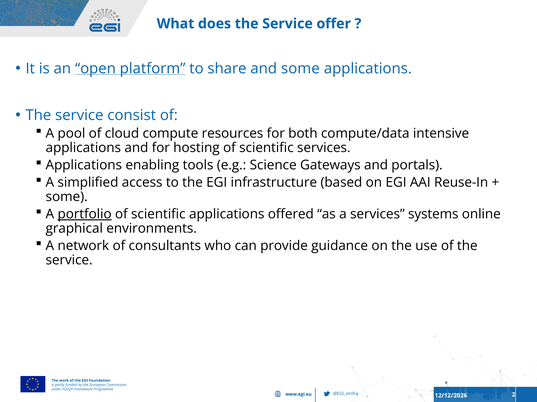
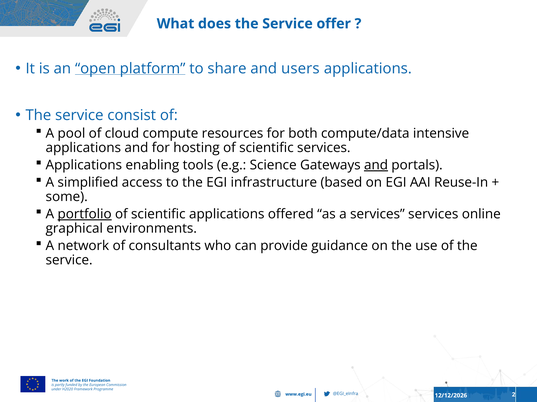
and some: some -> users (300, 69)
and underline: none -> present (376, 165)
services systems: systems -> services (433, 214)
